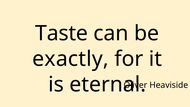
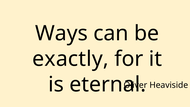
Taste: Taste -> Ways (61, 33)
